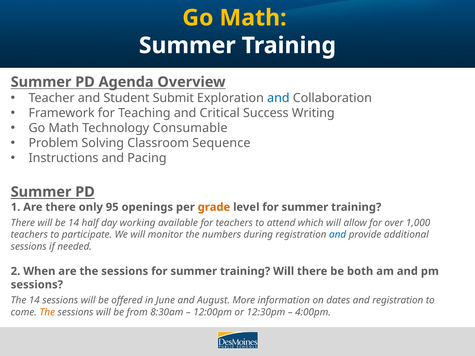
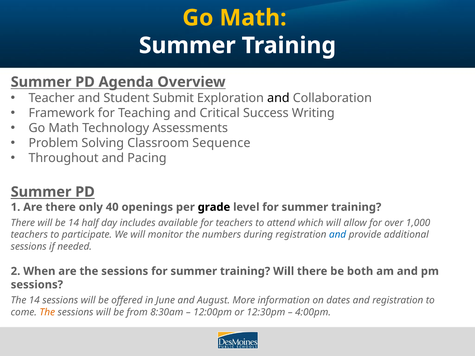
and colour: blue -> black (278, 98)
Consumable: Consumable -> Assessments (190, 128)
Instructions: Instructions -> Throughout (64, 158)
95: 95 -> 40 (112, 207)
grade colour: orange -> black (214, 207)
working: working -> includes (138, 223)
